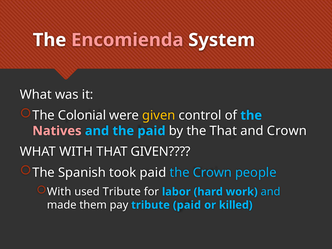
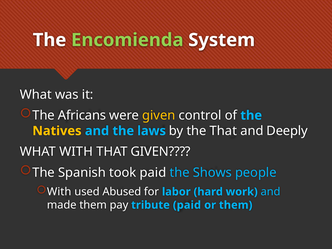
Encomienda colour: pink -> light green (127, 40)
Colonial: Colonial -> Africans (82, 115)
Natives colour: pink -> yellow (57, 131)
the paid: paid -> laws (152, 131)
and Crown: Crown -> Deeply (287, 131)
the Crown: Crown -> Shows (212, 173)
used Tribute: Tribute -> Abused (122, 192)
or killed: killed -> them (236, 205)
